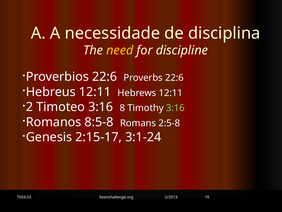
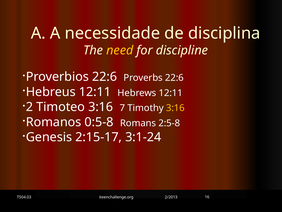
8: 8 -> 7 (122, 108)
3:16 colour: light green -> yellow (175, 108)
8:5-8: 8:5-8 -> 0:5-8 (99, 122)
